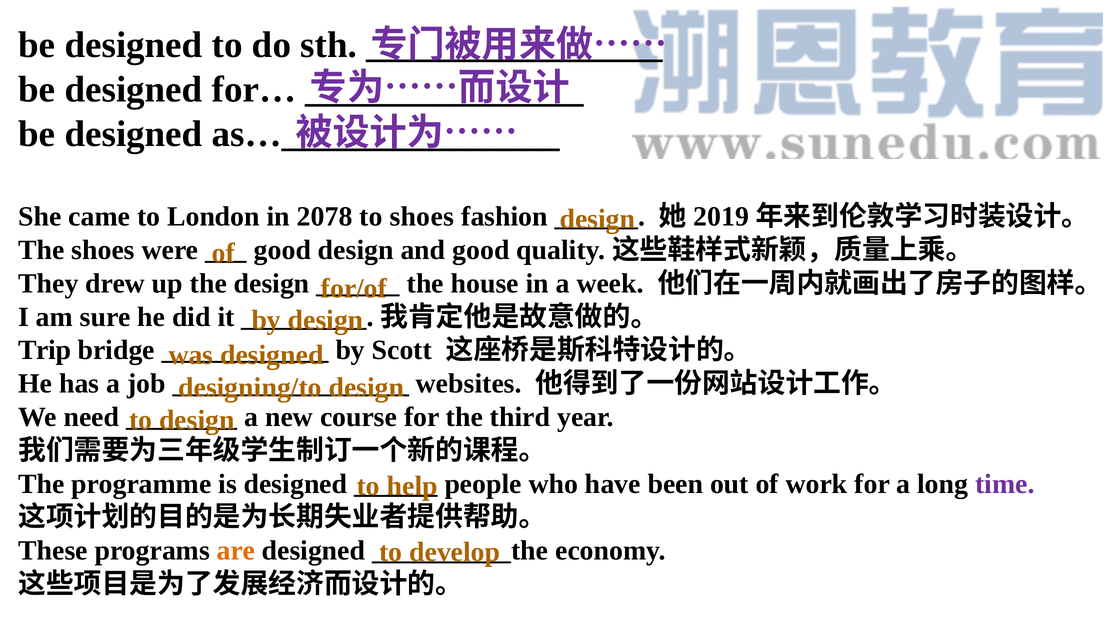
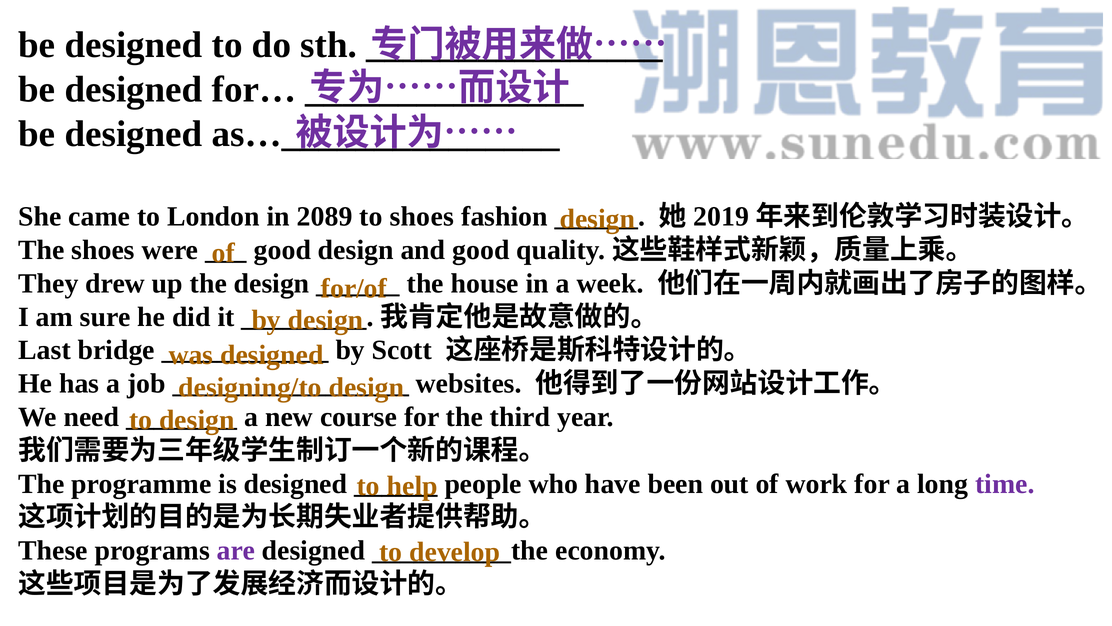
2078: 2078 -> 2089 (325, 217)
Trip: Trip -> Last (45, 350)
are colour: orange -> purple (236, 550)
